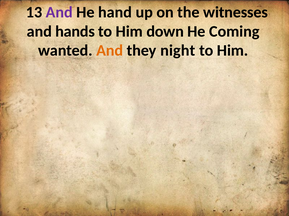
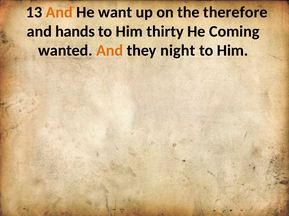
And colour: purple -> orange (59, 12)
hand: hand -> want (115, 12)
witnesses: witnesses -> therefore (235, 12)
down: down -> thirty (165, 31)
